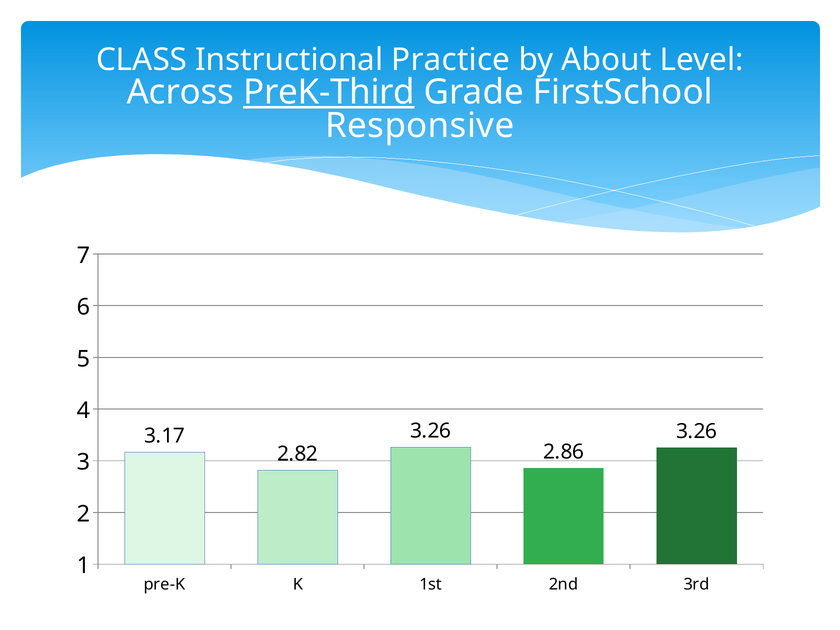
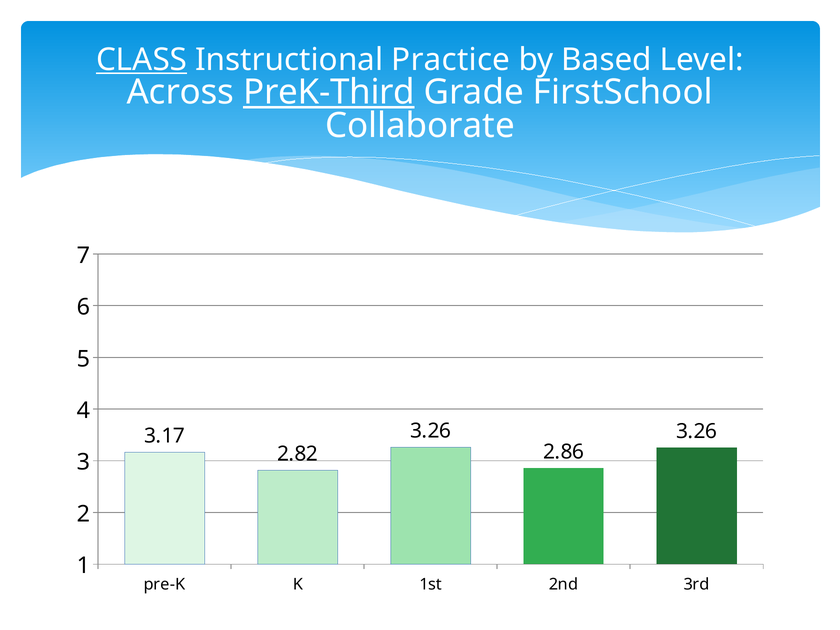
CLASS underline: none -> present (142, 60)
About: About -> Based (607, 60)
Responsive: Responsive -> Collaborate (420, 126)
